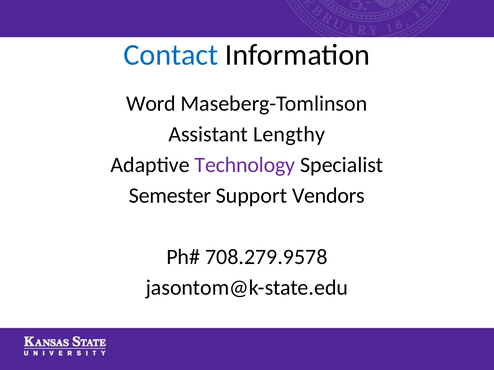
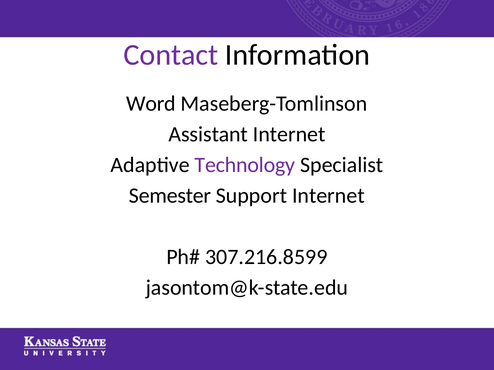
Contact colour: blue -> purple (171, 55)
Assistant Lengthy: Lengthy -> Internet (289, 134)
Support Vendors: Vendors -> Internet (328, 196)
708.279.9578: 708.279.9578 -> 307.216.8599 (266, 257)
